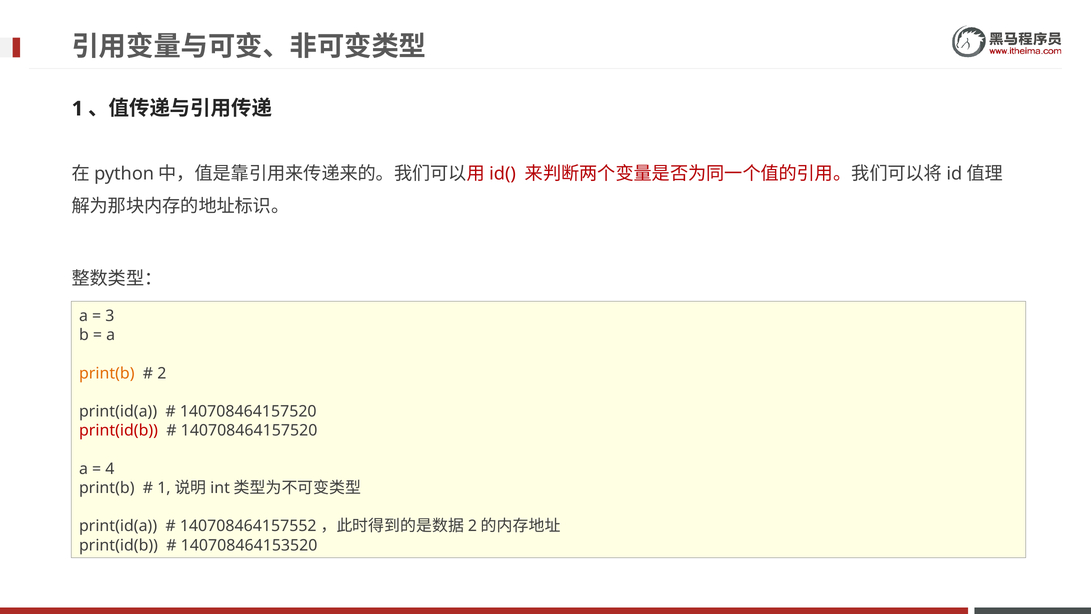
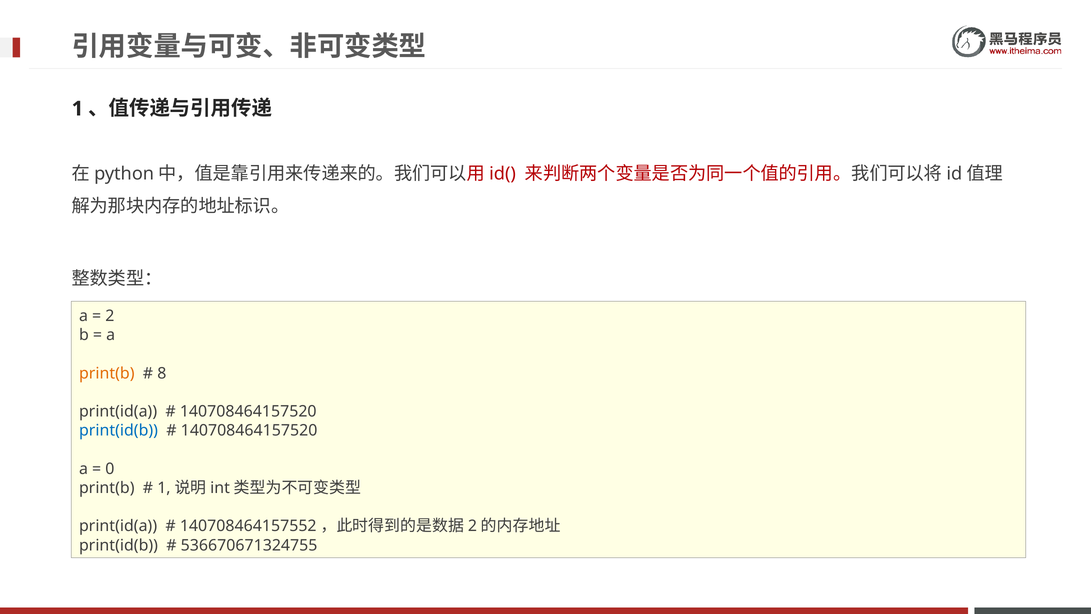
3: 3 -> 2 (110, 316)
2: 2 -> 8 (162, 373)
print(id(b colour: red -> blue (119, 430)
4: 4 -> 0 (110, 469)
140708464153520: 140708464153520 -> 536670671324755 (249, 545)
